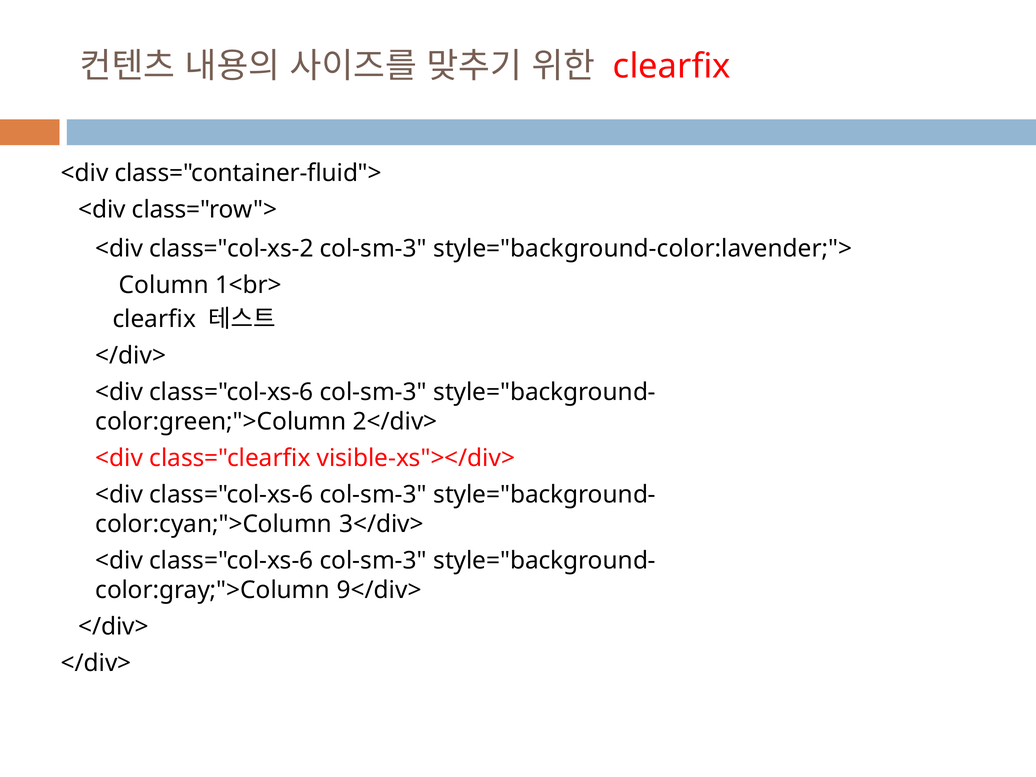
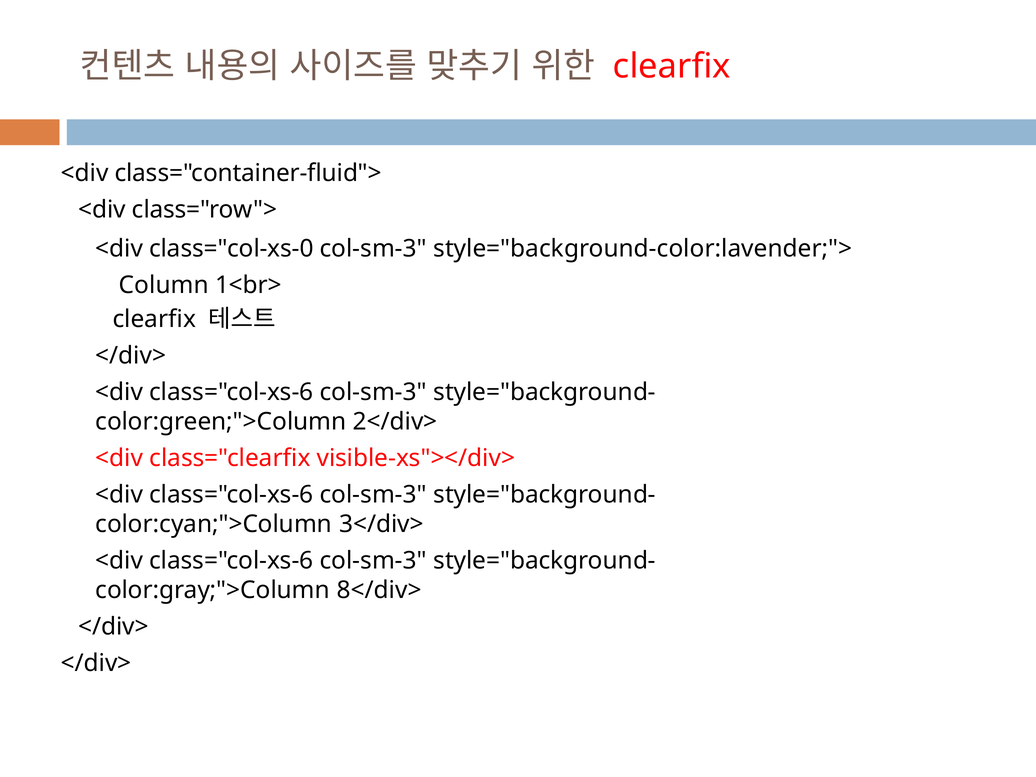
class="col-xs-2: class="col-xs-2 -> class="col-xs-0 (231, 249)
9</div>: 9</div> -> 8</div> (379, 590)
